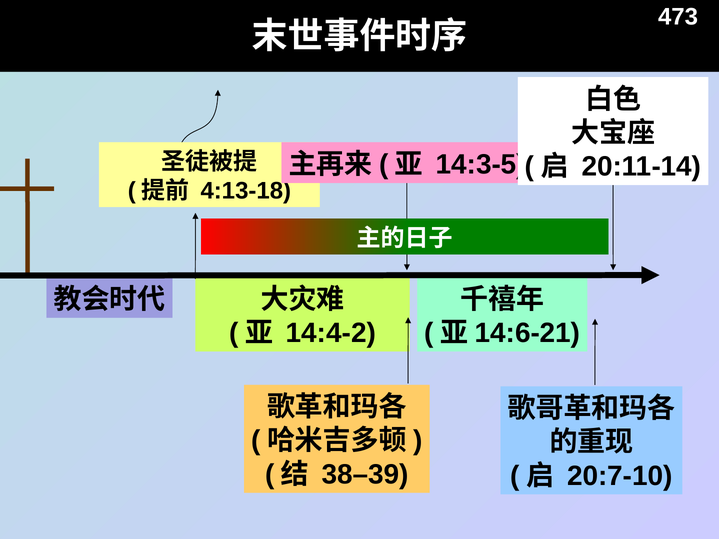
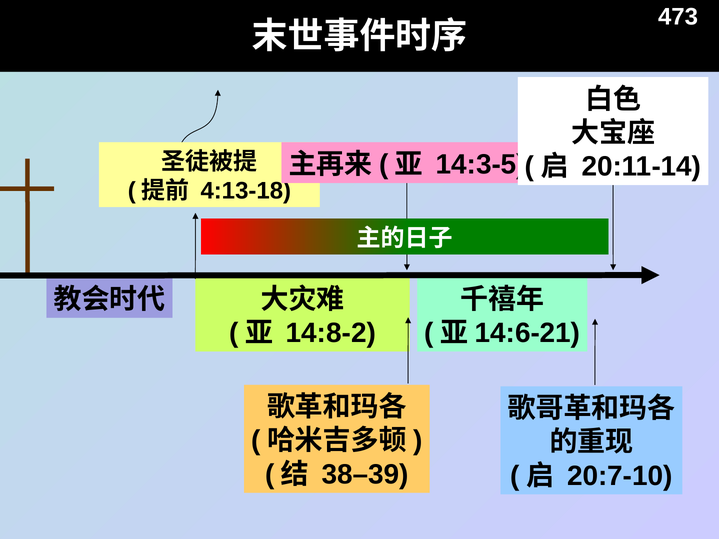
14:4-2: 14:4-2 -> 14:8-2 (331, 333)
